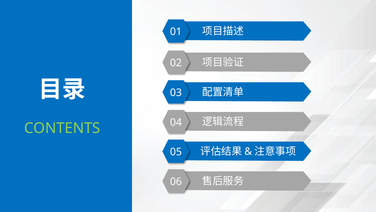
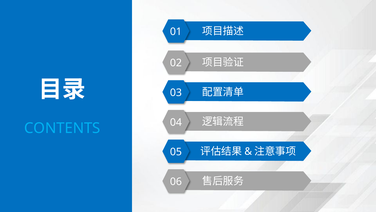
CONTENTS colour: light green -> light blue (62, 128)
